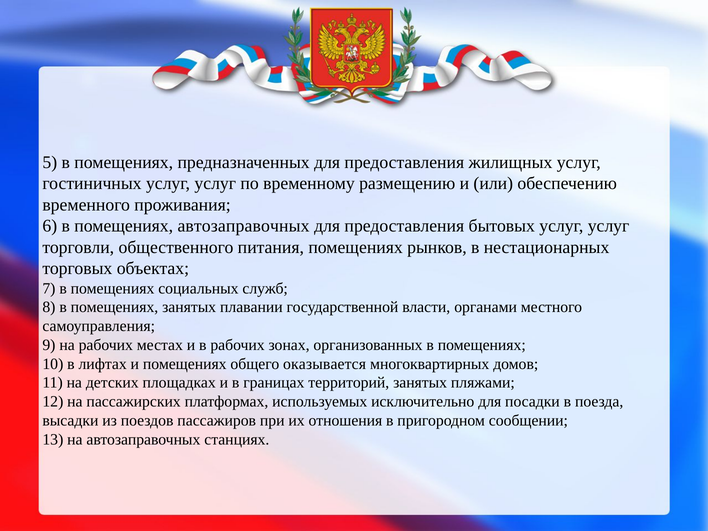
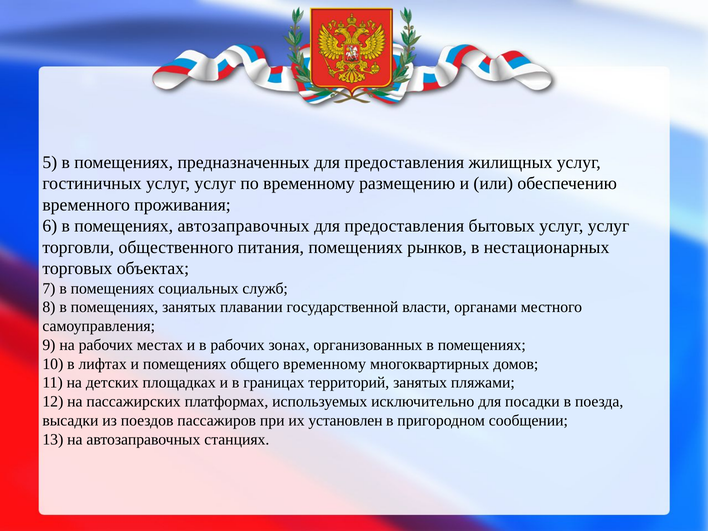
общего оказывается: оказывается -> временному (325, 364)
отношения: отношения -> установлен (345, 421)
